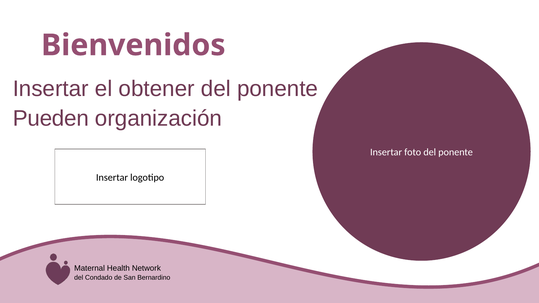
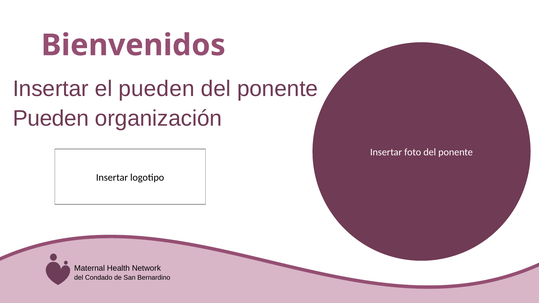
el obtener: obtener -> pueden (157, 89)
